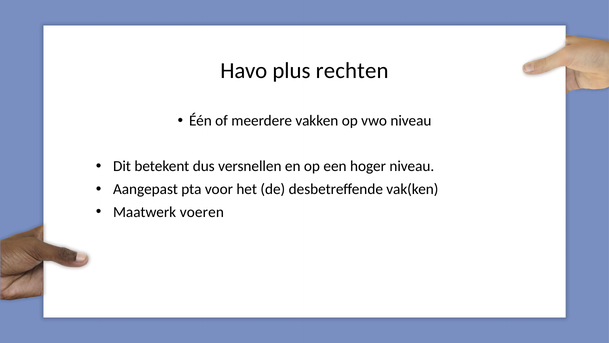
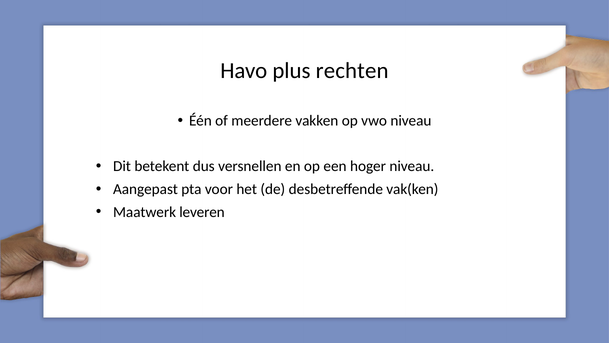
voeren: voeren -> leveren (202, 212)
